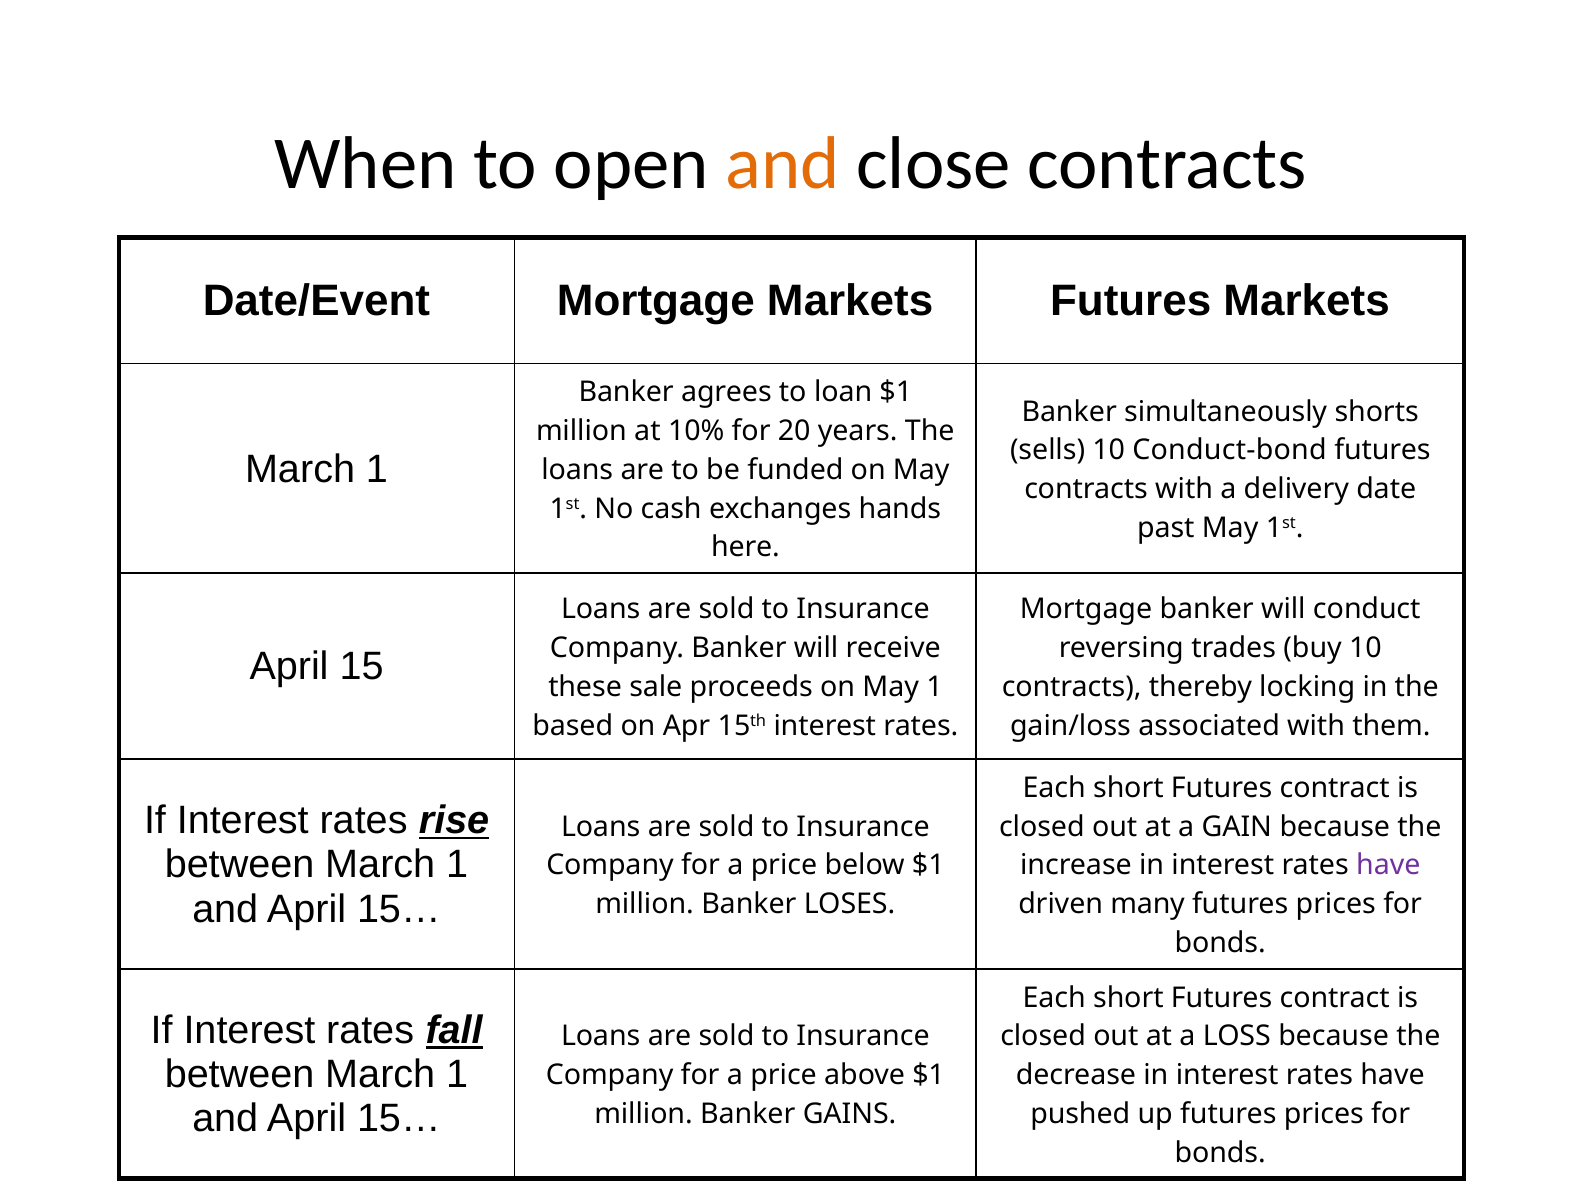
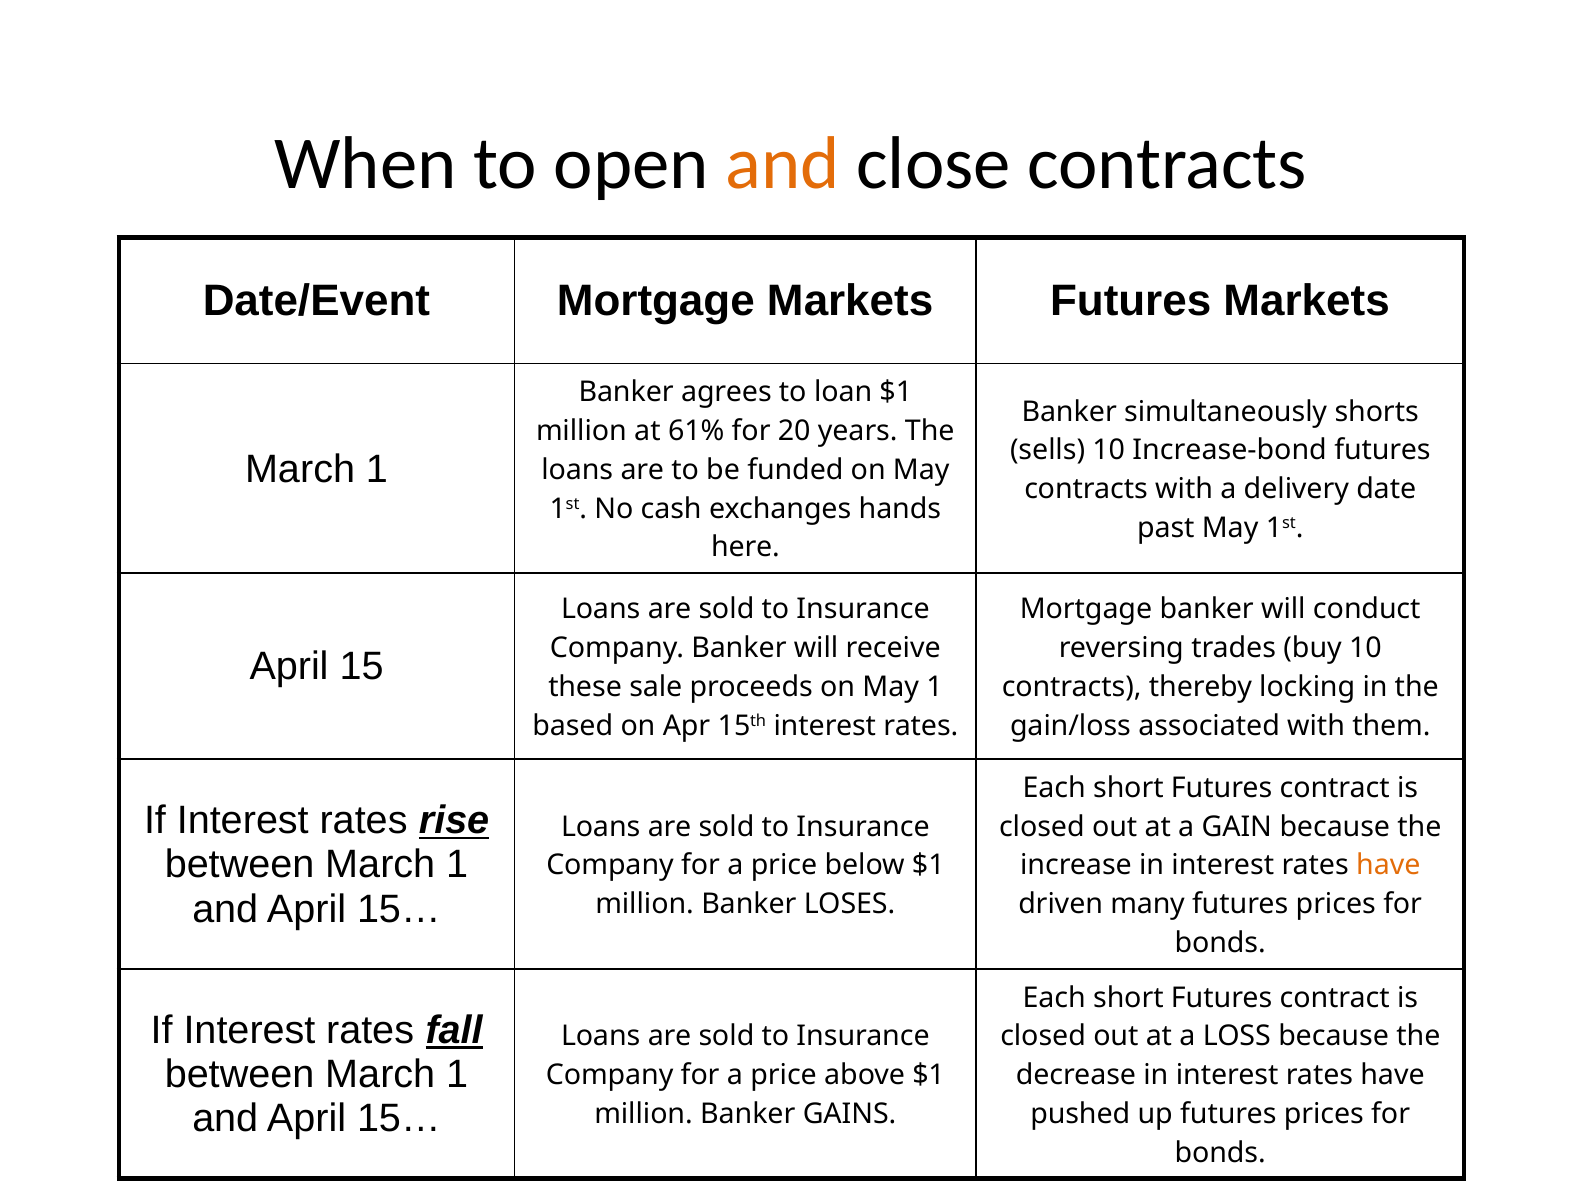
10%: 10% -> 61% (696, 431)
Conduct-bond: Conduct-bond -> Increase-bond (1230, 451)
have colour: purple -> orange (1388, 866)
